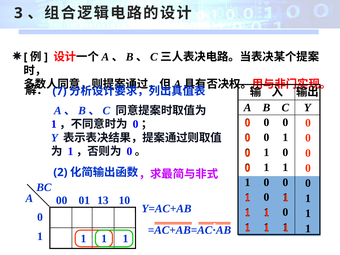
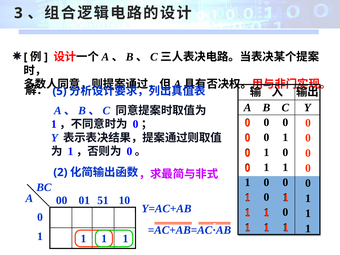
7: 7 -> 5 (60, 91)
13: 13 -> 51 (103, 200)
